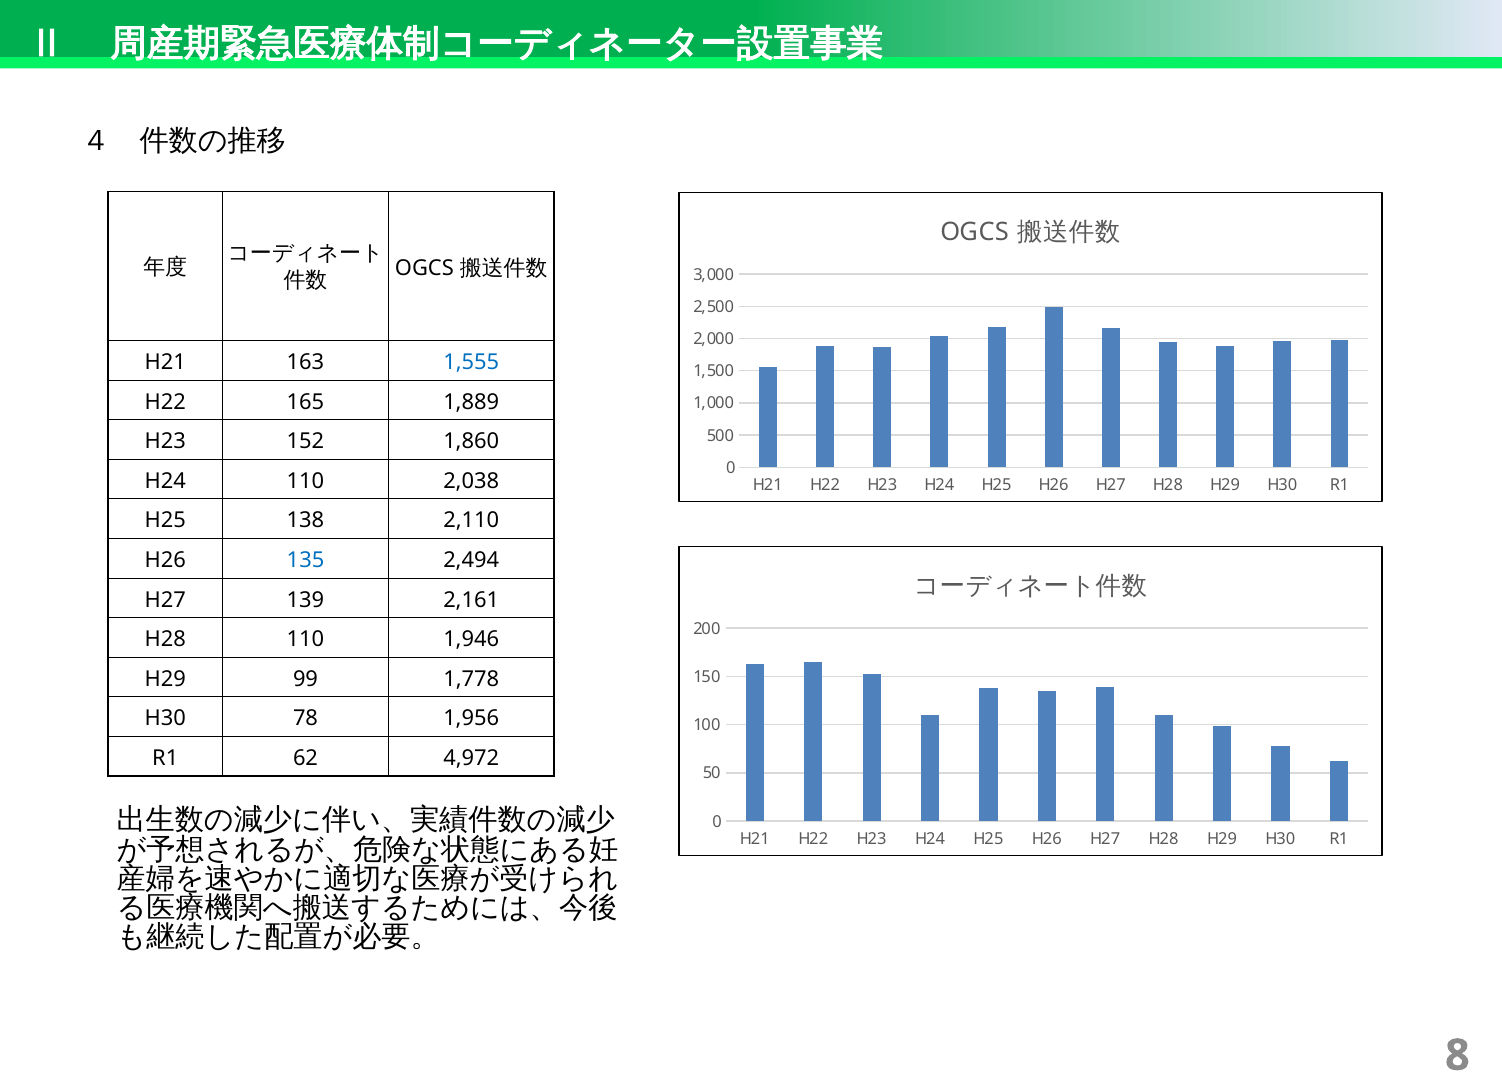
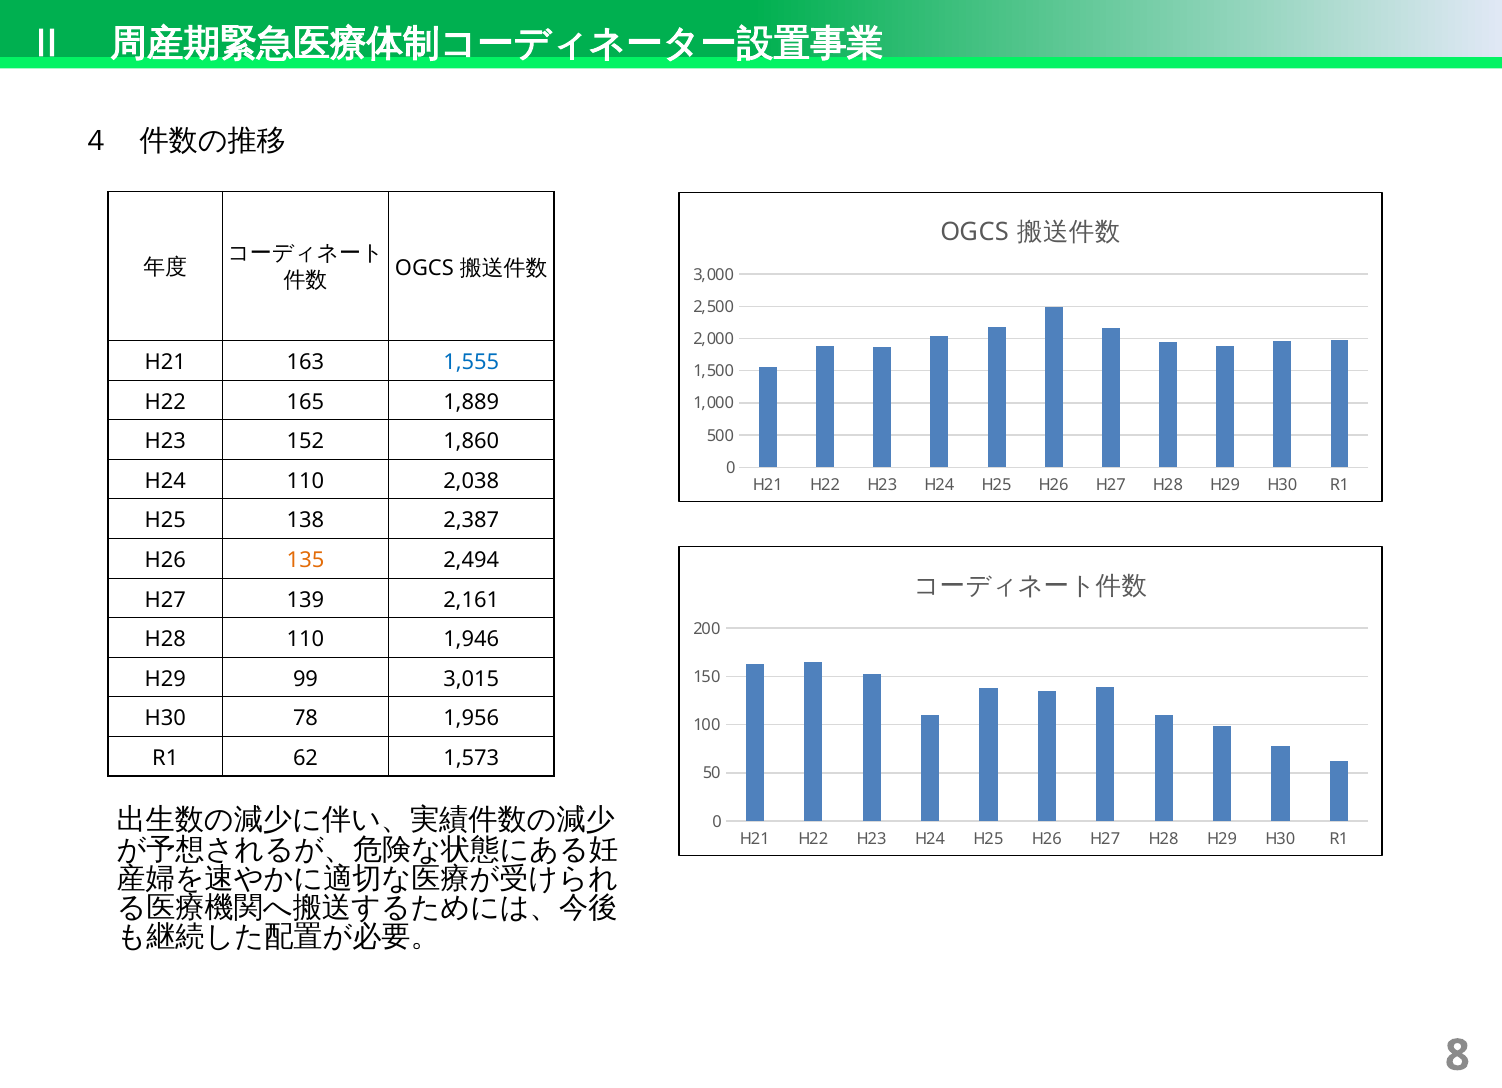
2,110: 2,110 -> 2,387 (471, 521)
135 colour: blue -> orange (306, 560)
1,778: 1,778 -> 3,015 (471, 679)
4,972: 4,972 -> 1,573 (471, 758)
